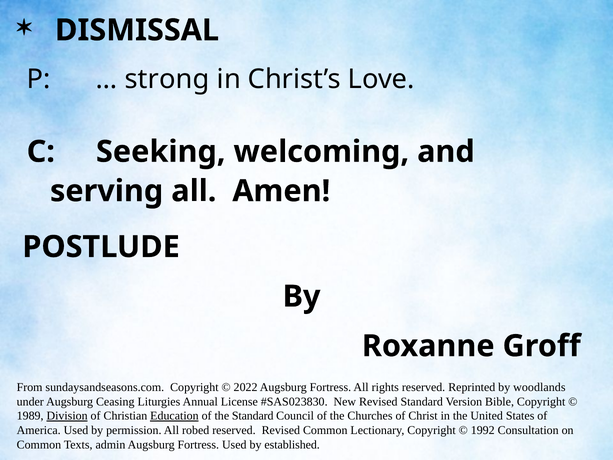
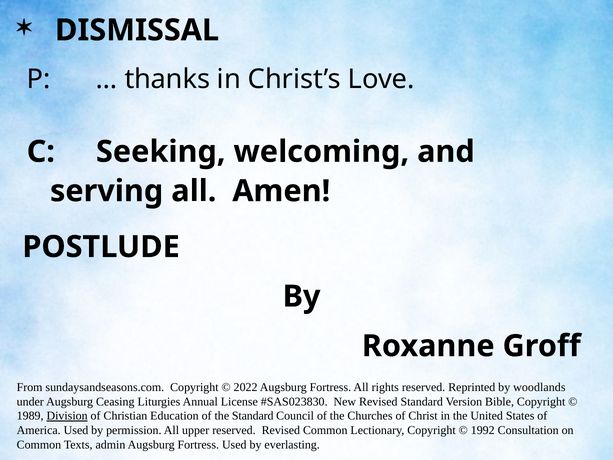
strong: strong -> thanks (167, 79)
Education underline: present -> none (174, 416)
robed: robed -> upper (196, 430)
established: established -> everlasting (292, 444)
